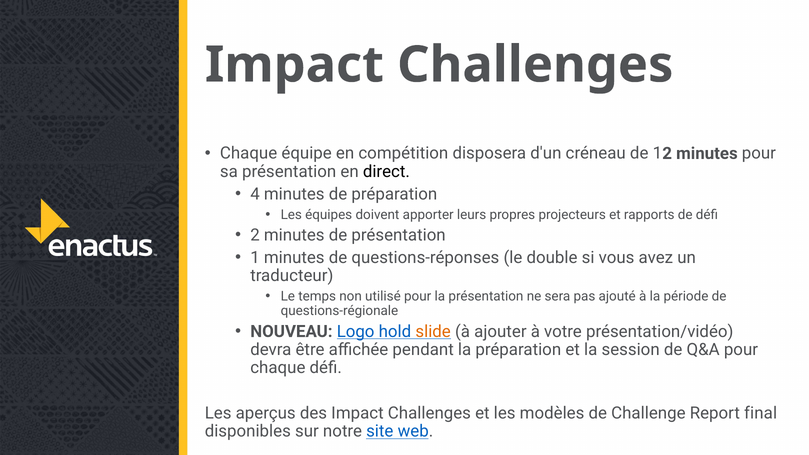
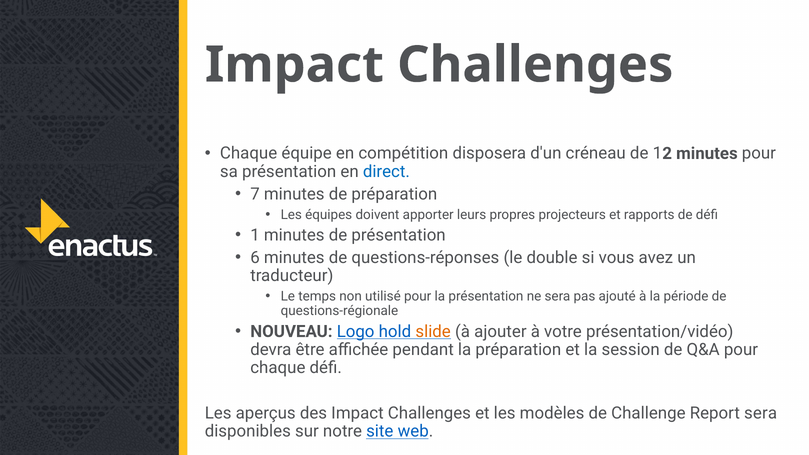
direct colour: black -> blue (386, 172)
4: 4 -> 7 (255, 194)
2: 2 -> 1 (255, 235)
1: 1 -> 6 (255, 258)
Report final: final -> sera (761, 413)
